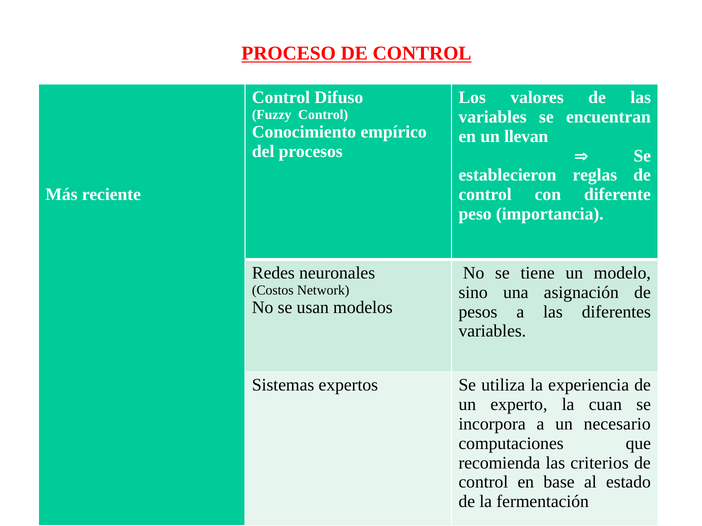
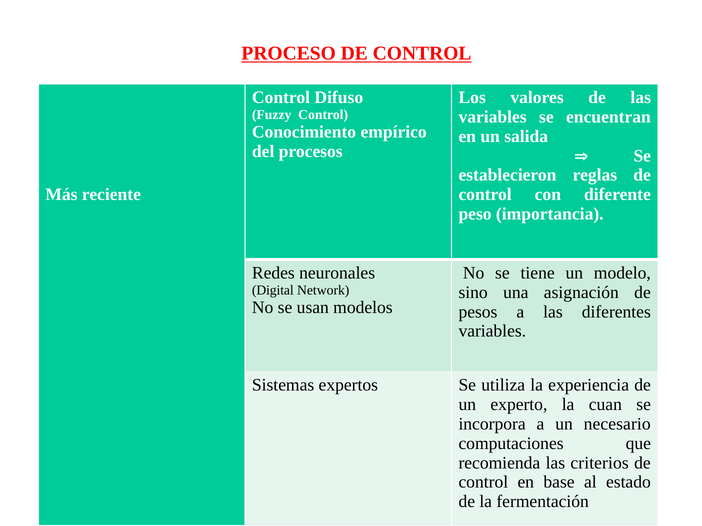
llevan: llevan -> salida (526, 136)
Costos: Costos -> Digital (273, 290)
